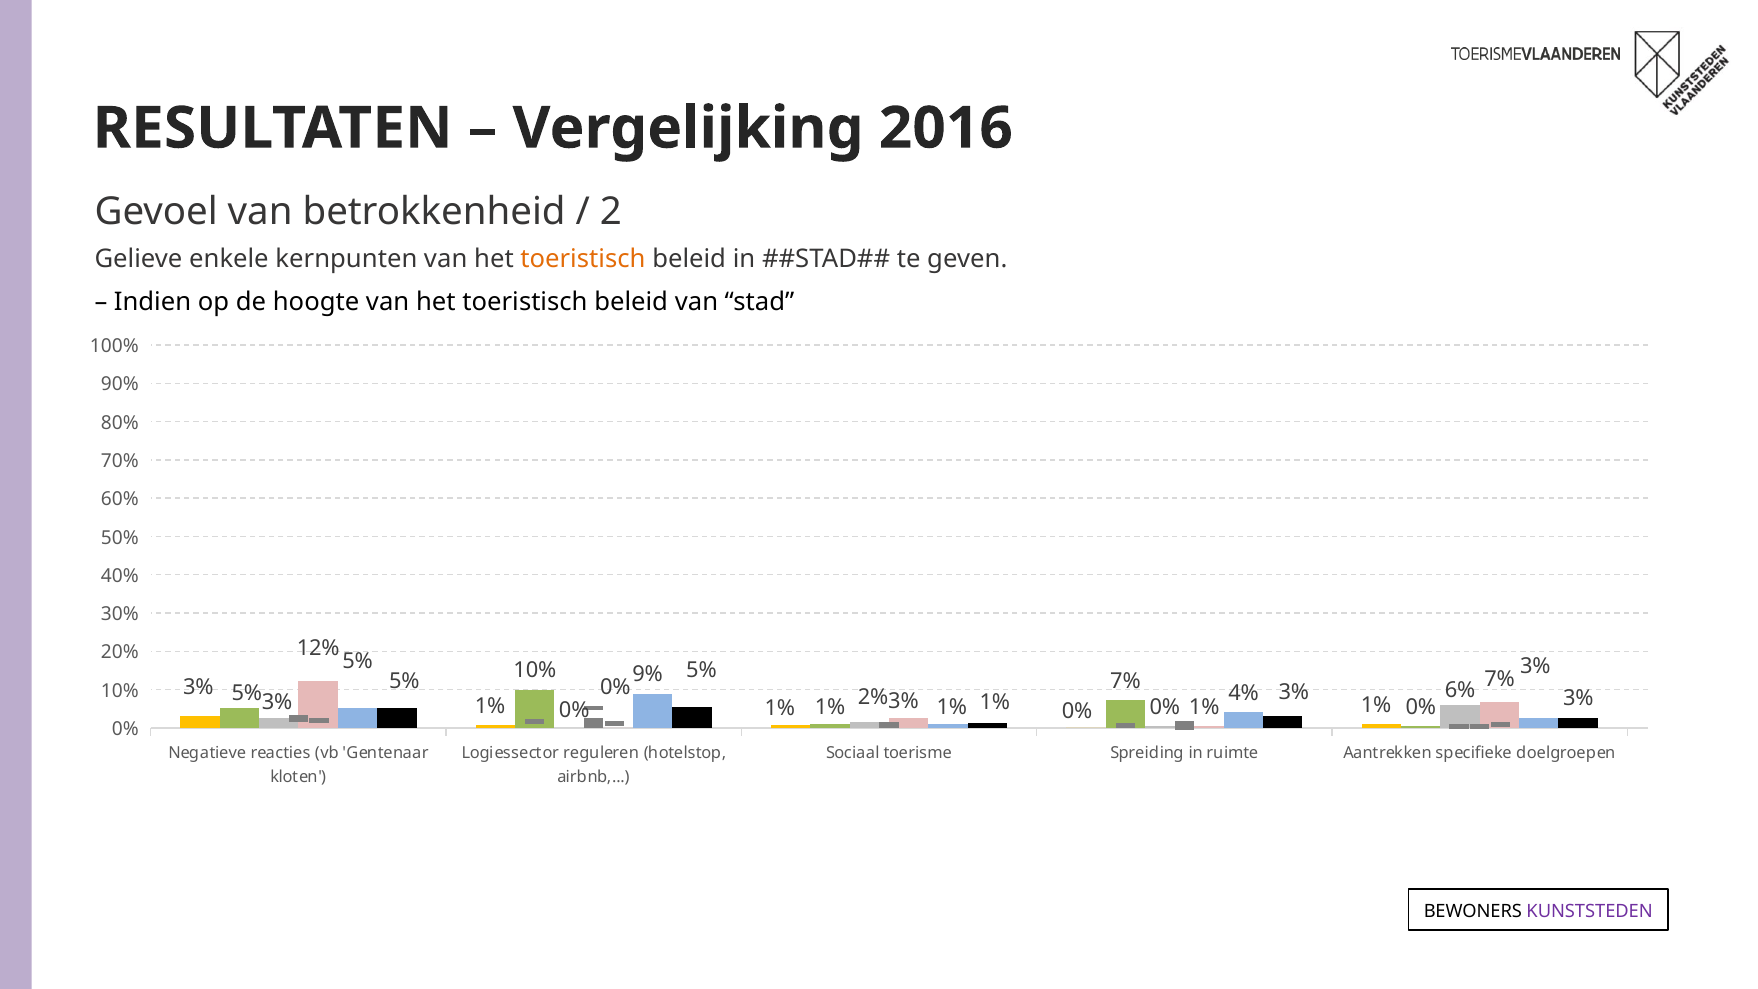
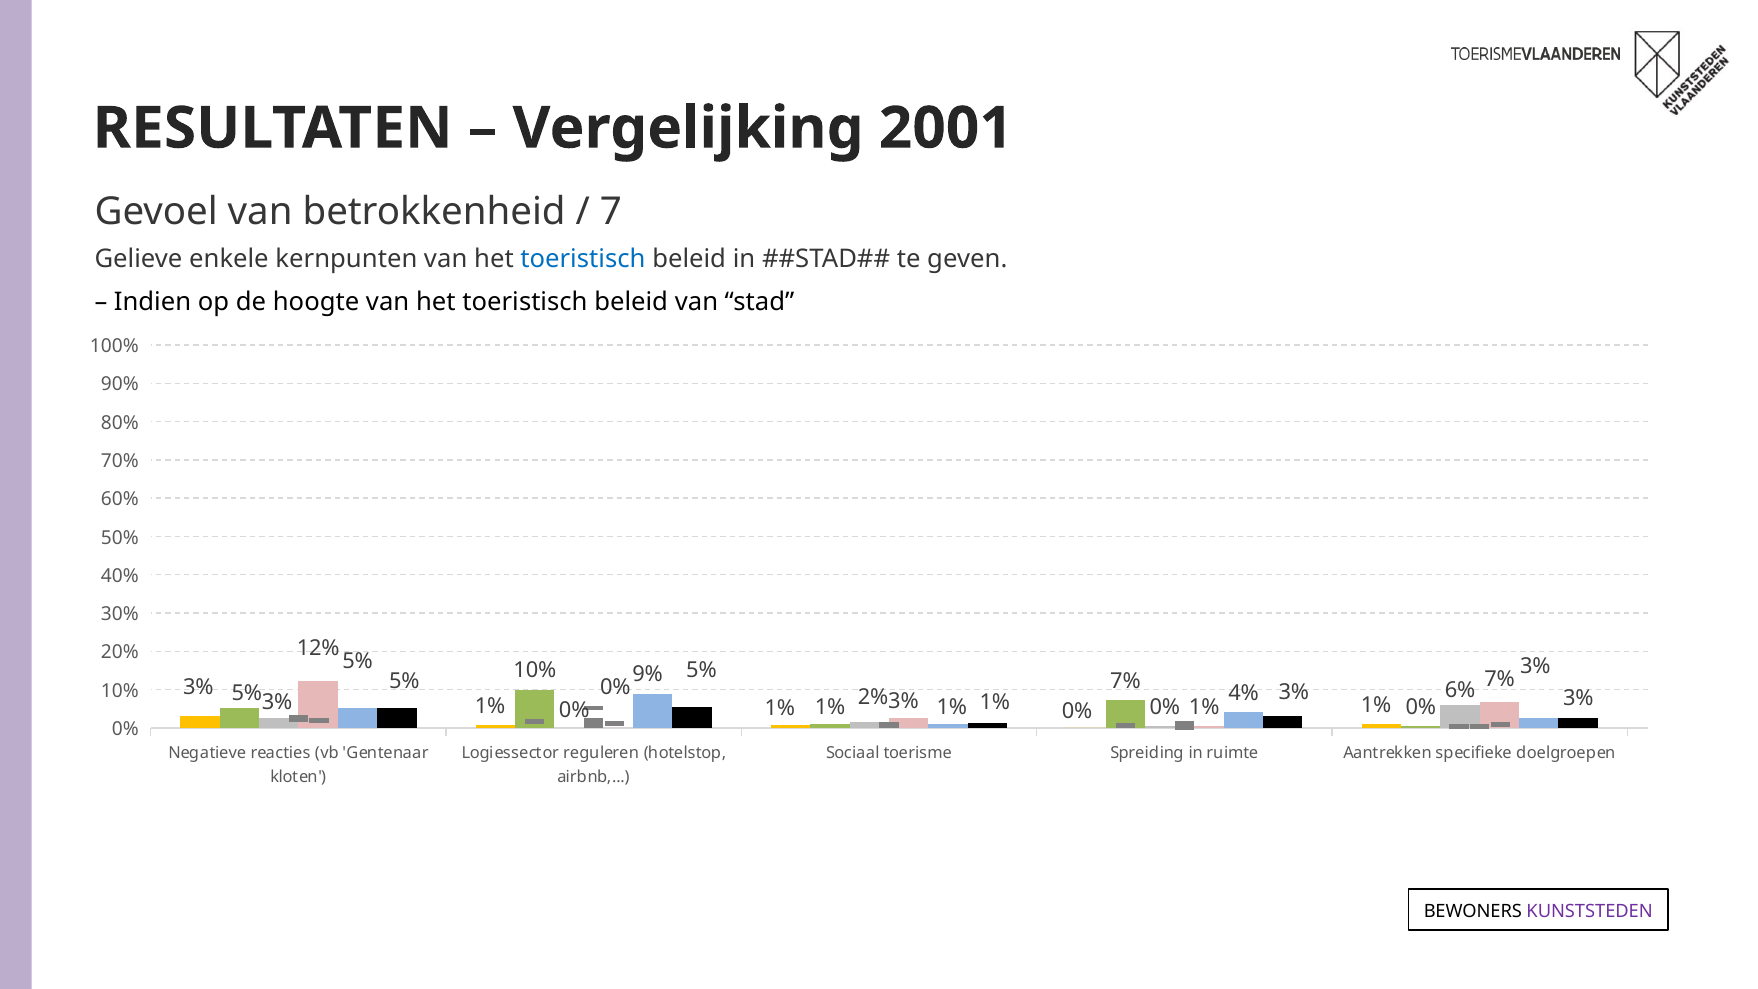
2016: 2016 -> 2001 (946, 128)
2: 2 -> 7 (611, 211)
toeristisch colour: orange -> blue (583, 259)
